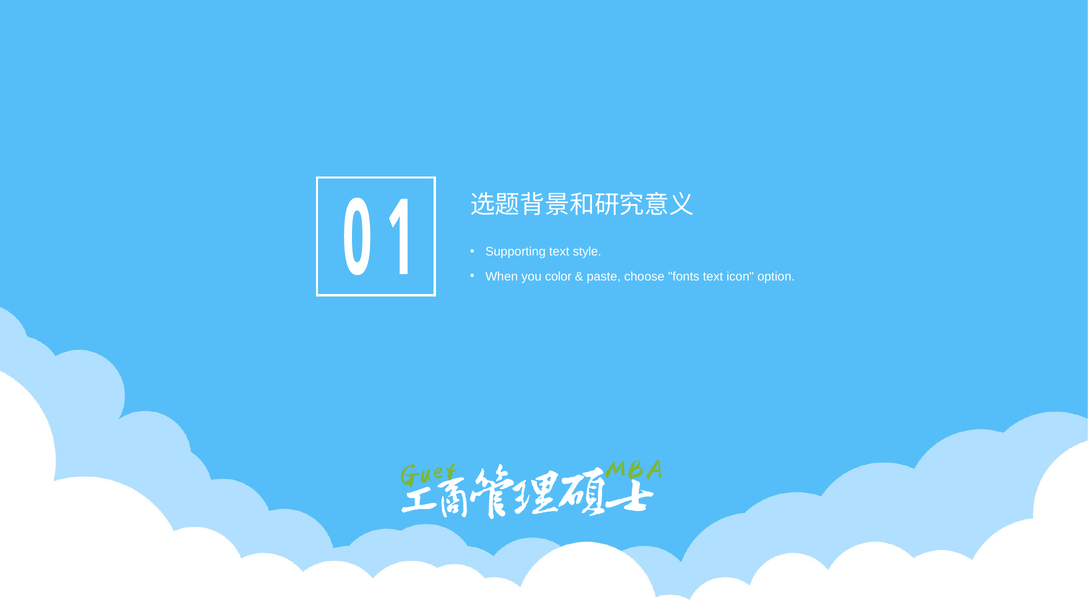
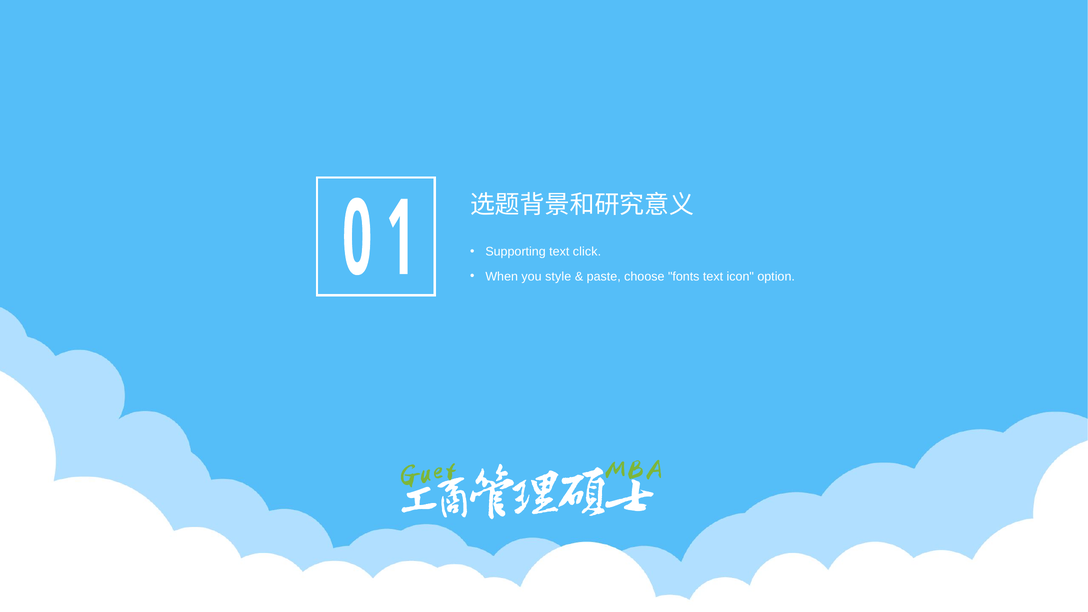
style: style -> click (587, 252)
color: color -> style (558, 276)
